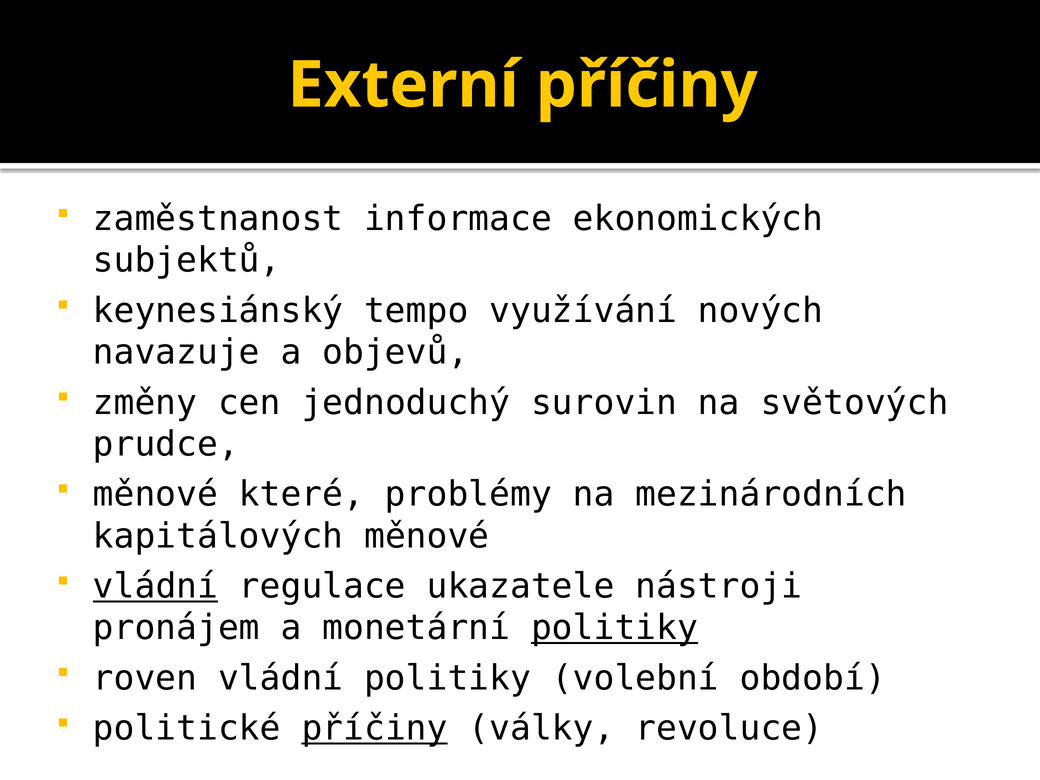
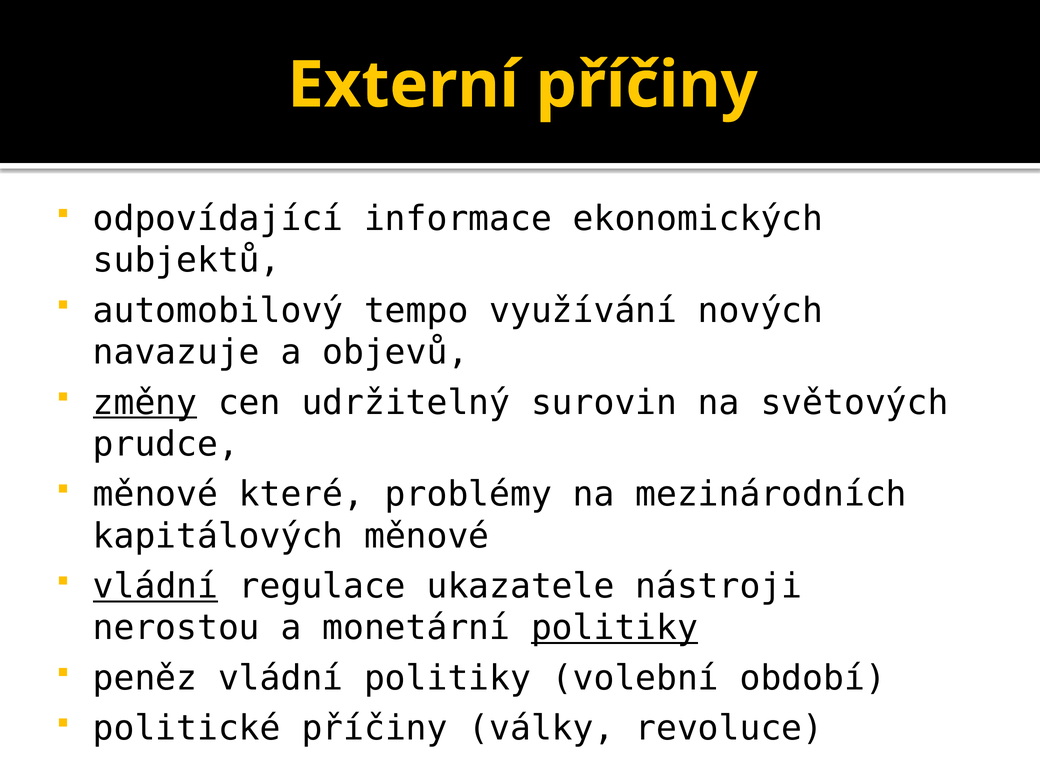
zaměstnanost: zaměstnanost -> odpovídající (218, 219)
keynesiánský: keynesiánský -> automobilový (218, 311)
změny underline: none -> present (145, 403)
jednoduchý: jednoduchý -> udržitelný (406, 403)
pronájem: pronájem -> nerostou (176, 628)
roven: roven -> peněz (145, 678)
příčiny underline: present -> none (375, 729)
